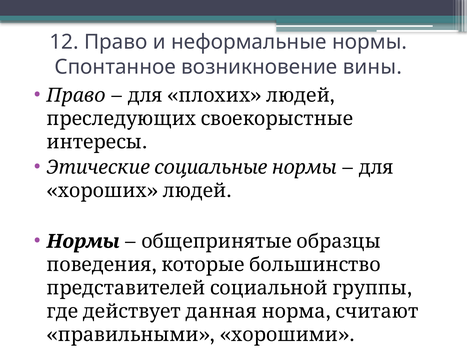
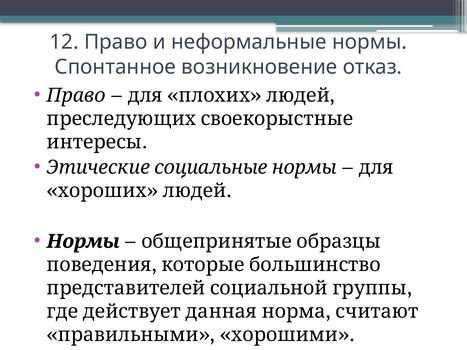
вины: вины -> отказ (372, 67)
